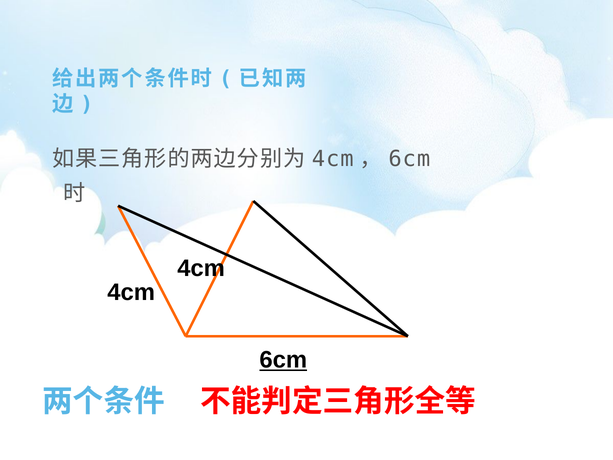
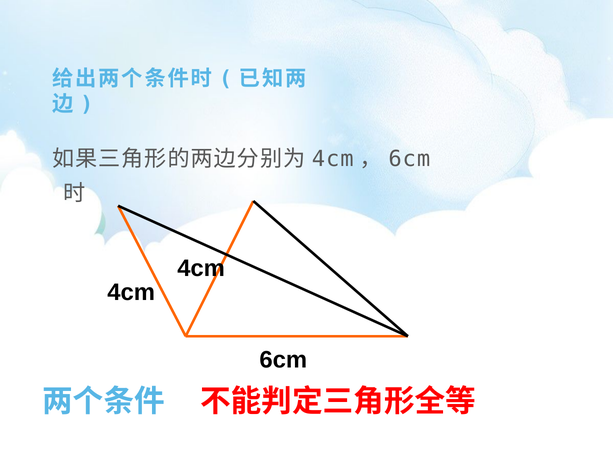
6cm underline: present -> none (283, 360)
